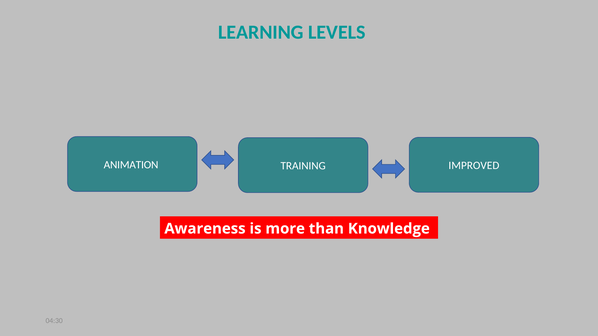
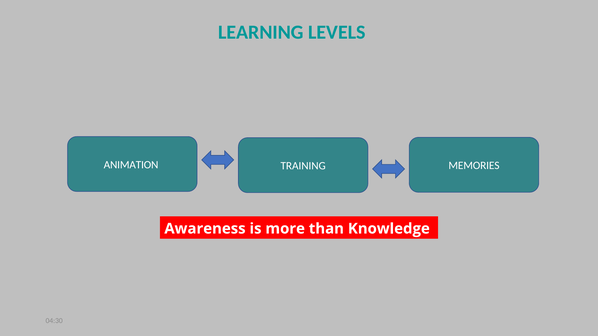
IMPROVED: IMPROVED -> MEMORIES (474, 166)
